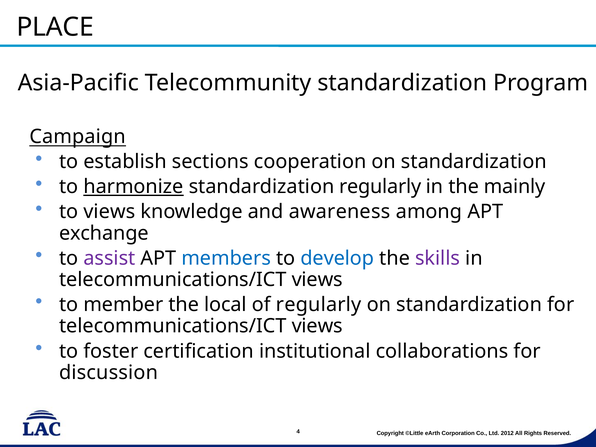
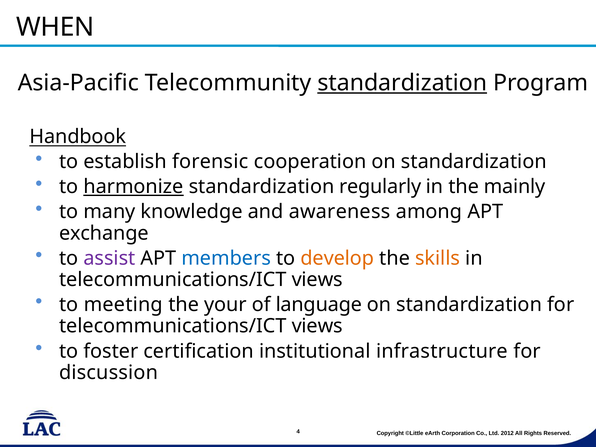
PLACE: PLACE -> WHEN (55, 27)
standardization underline: none -> present (402, 83)
Campaign: Campaign -> Handbook (78, 137)
sections: sections -> forensic (210, 162)
to views: views -> many (109, 212)
develop colour: blue -> orange (337, 258)
skills colour: purple -> orange (438, 258)
member: member -> meeting (123, 305)
local: local -> your (225, 305)
of regularly: regularly -> language (319, 305)
collaborations: collaborations -> infrastructure (442, 351)
